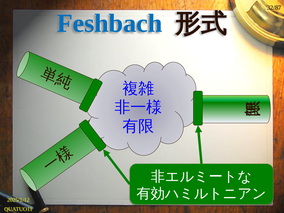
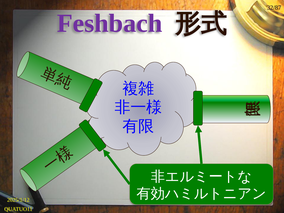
Feshbach colour: blue -> purple (110, 23)
